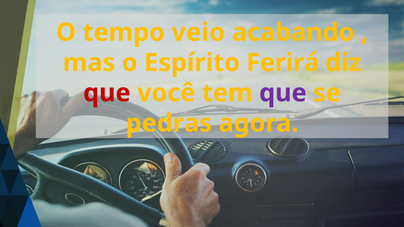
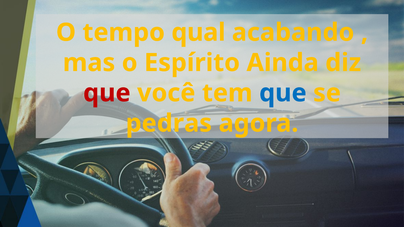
veio: veio -> qual (198, 33)
Ferirá: Ferirá -> Ainda (283, 63)
que colour: purple -> blue (283, 93)
